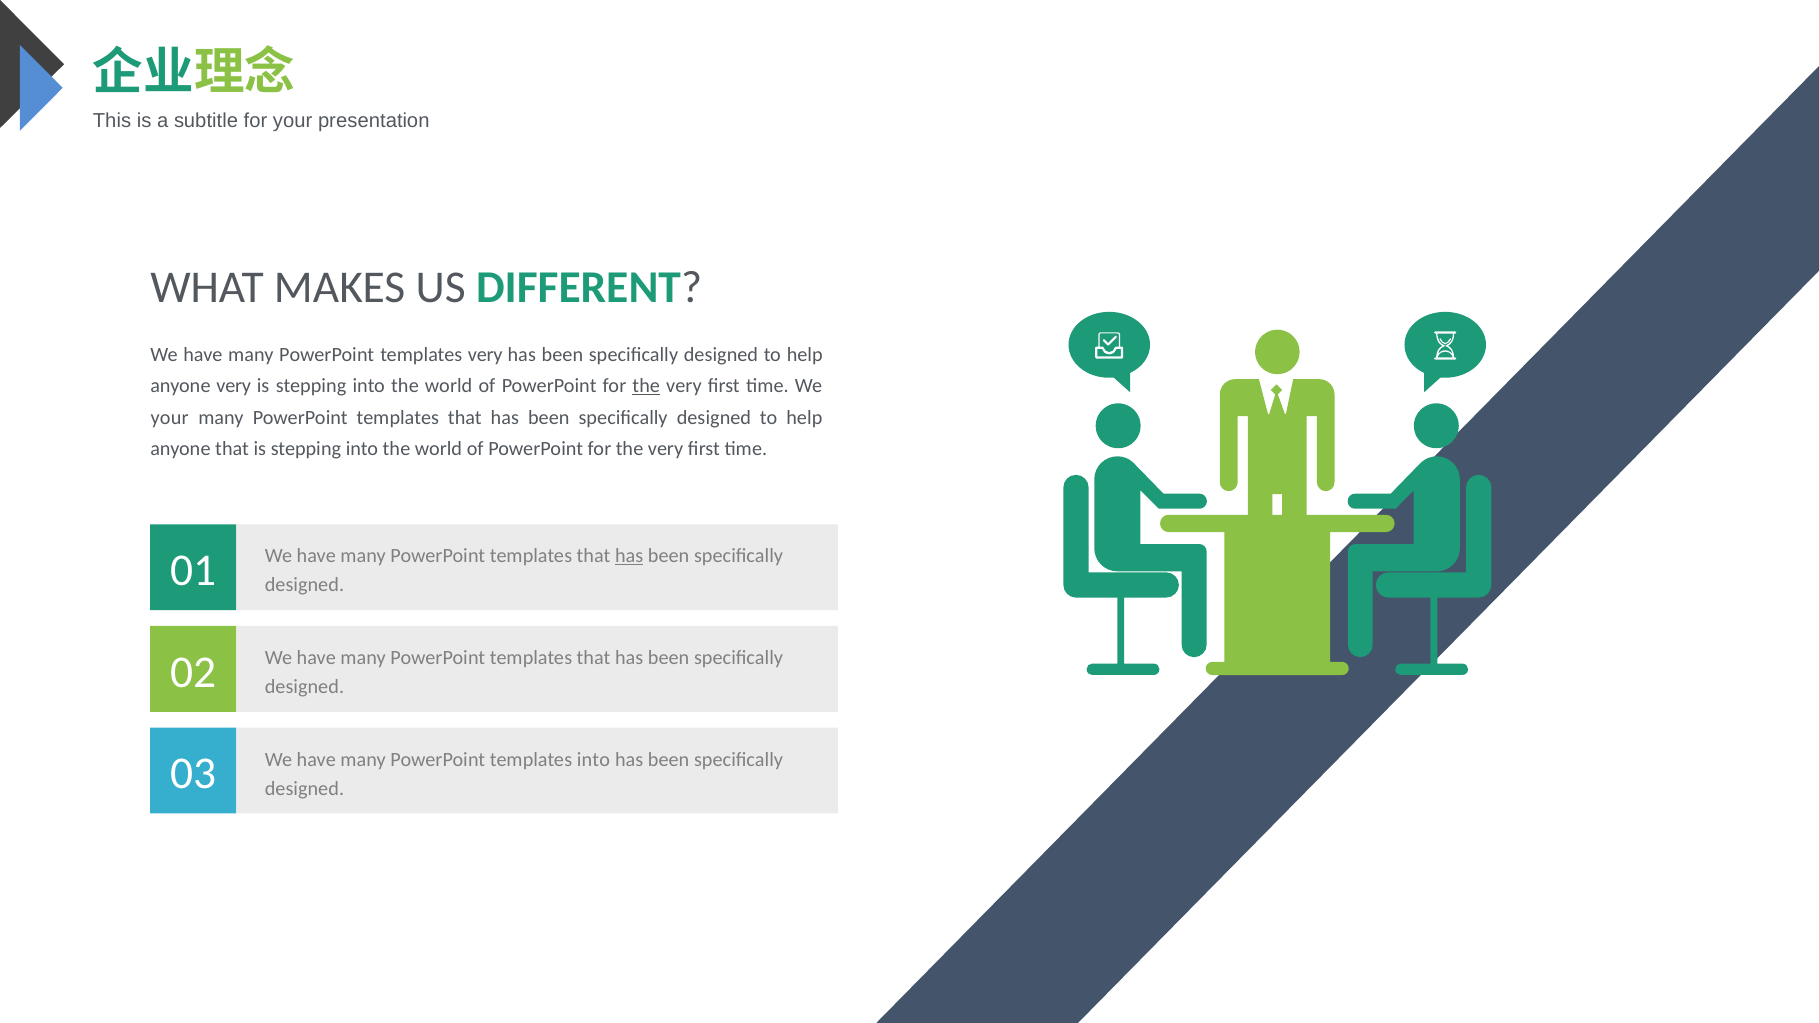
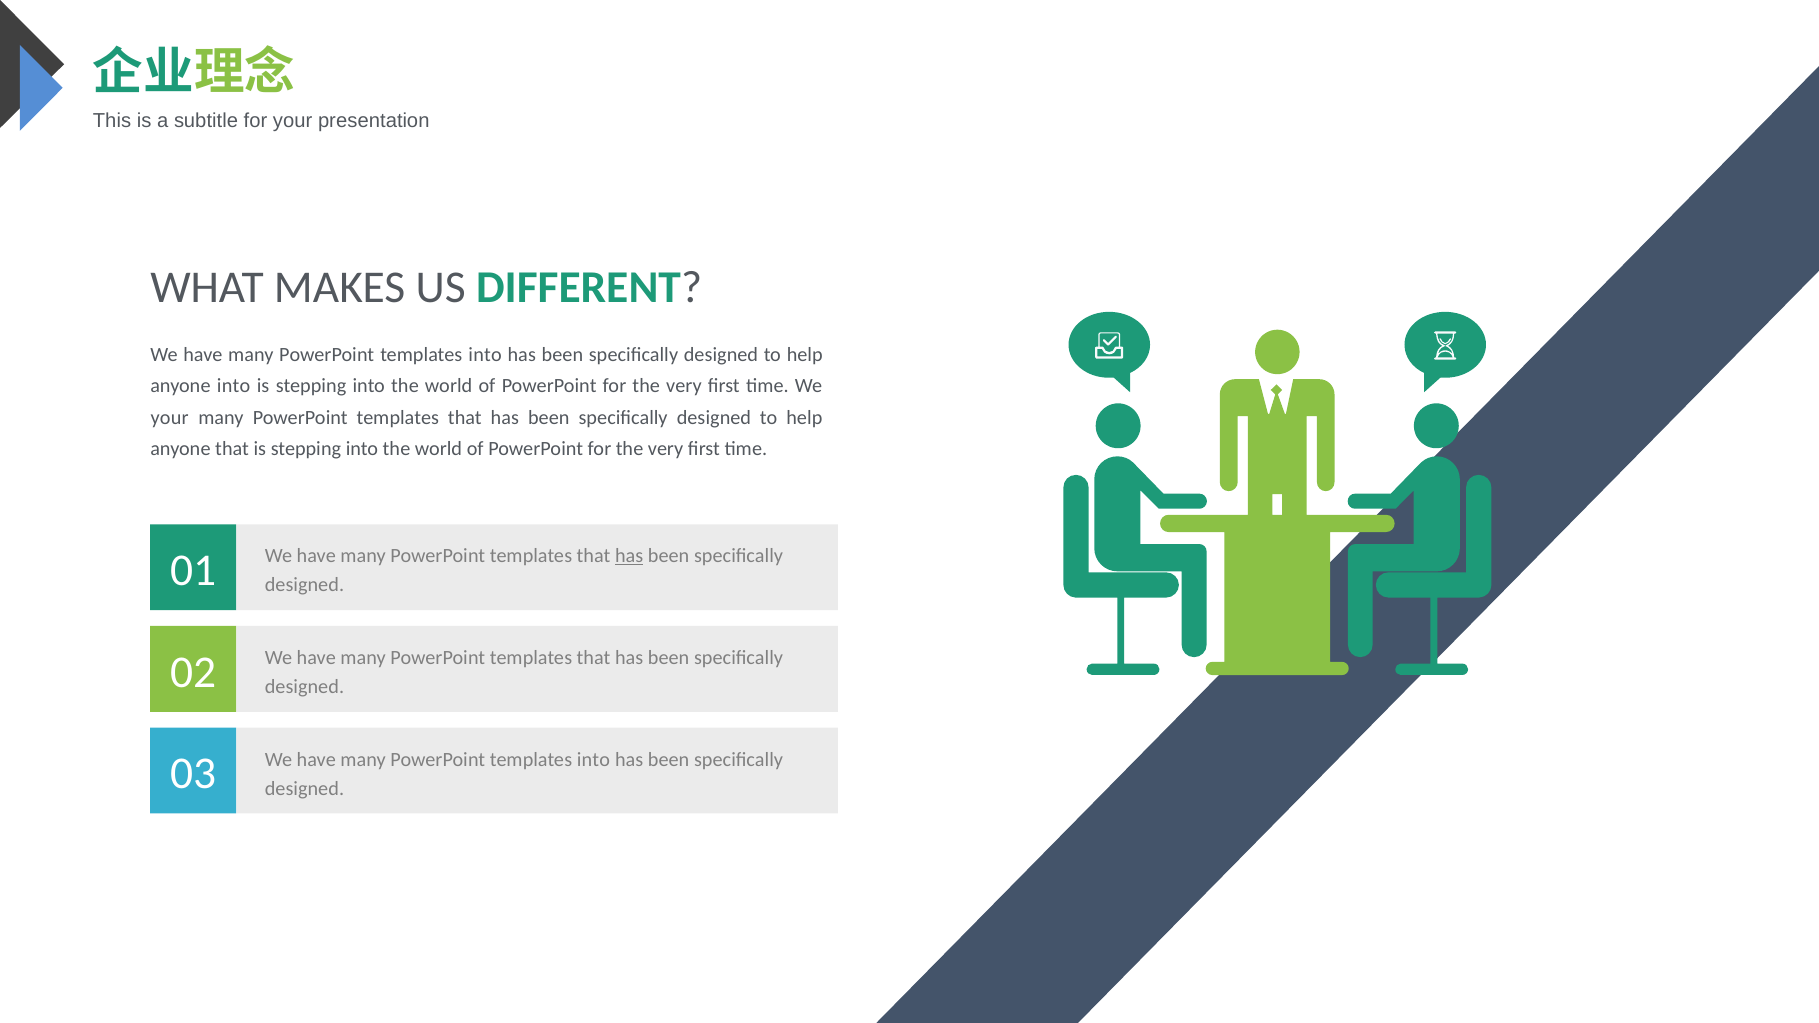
very: very -> into (485, 355)
anyone very: very -> into (234, 386)
the underline: present -> none (646, 386)
